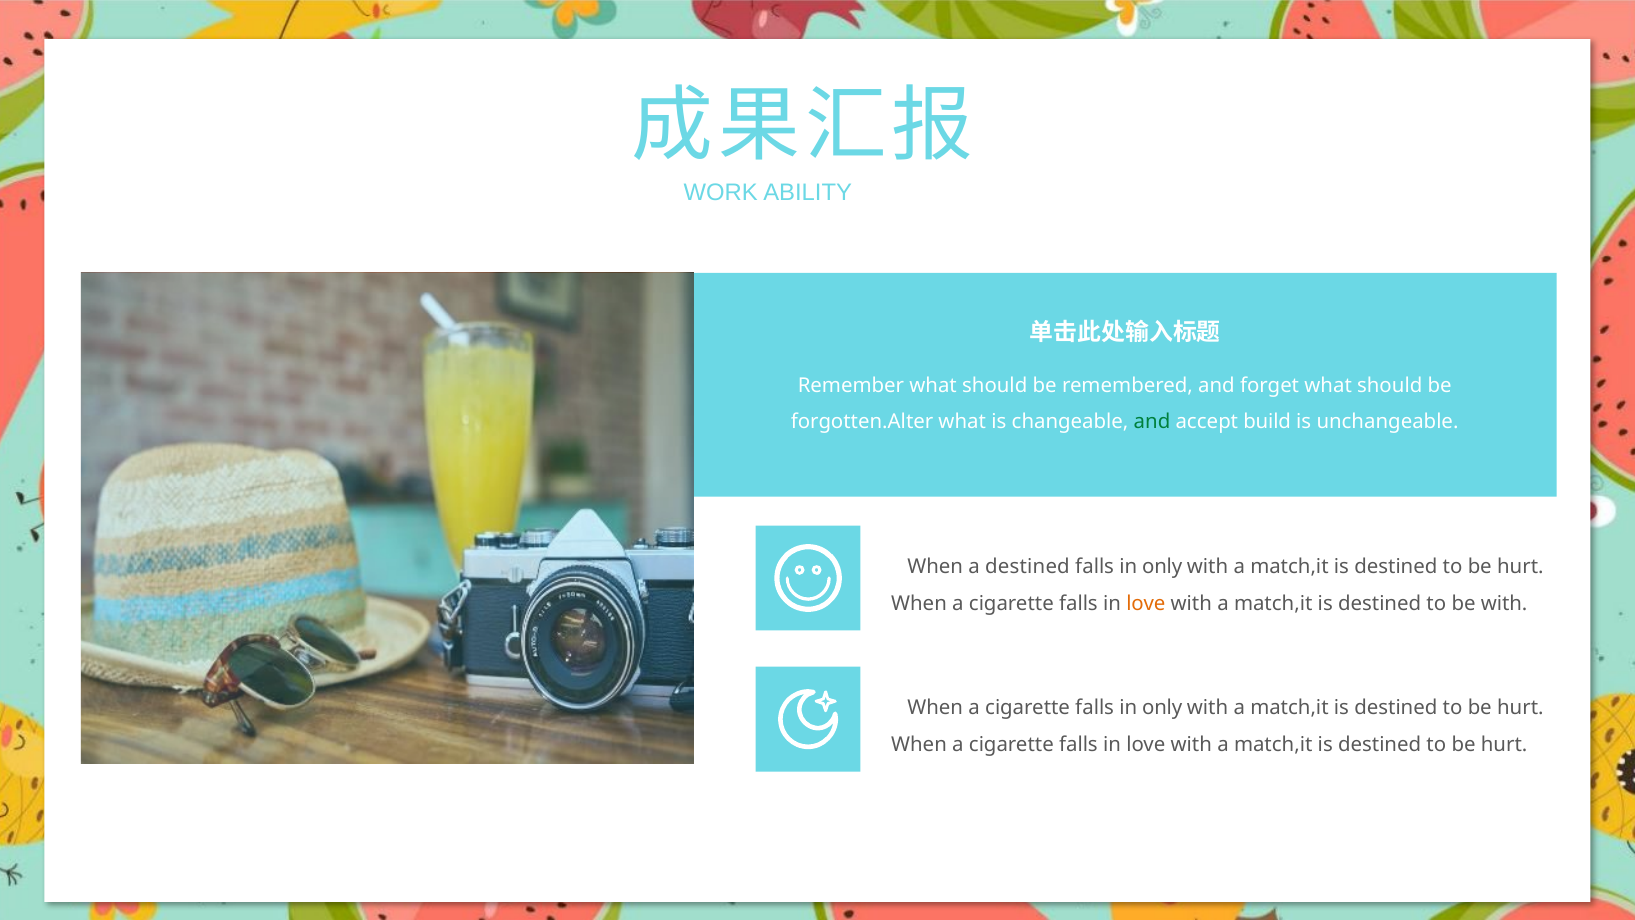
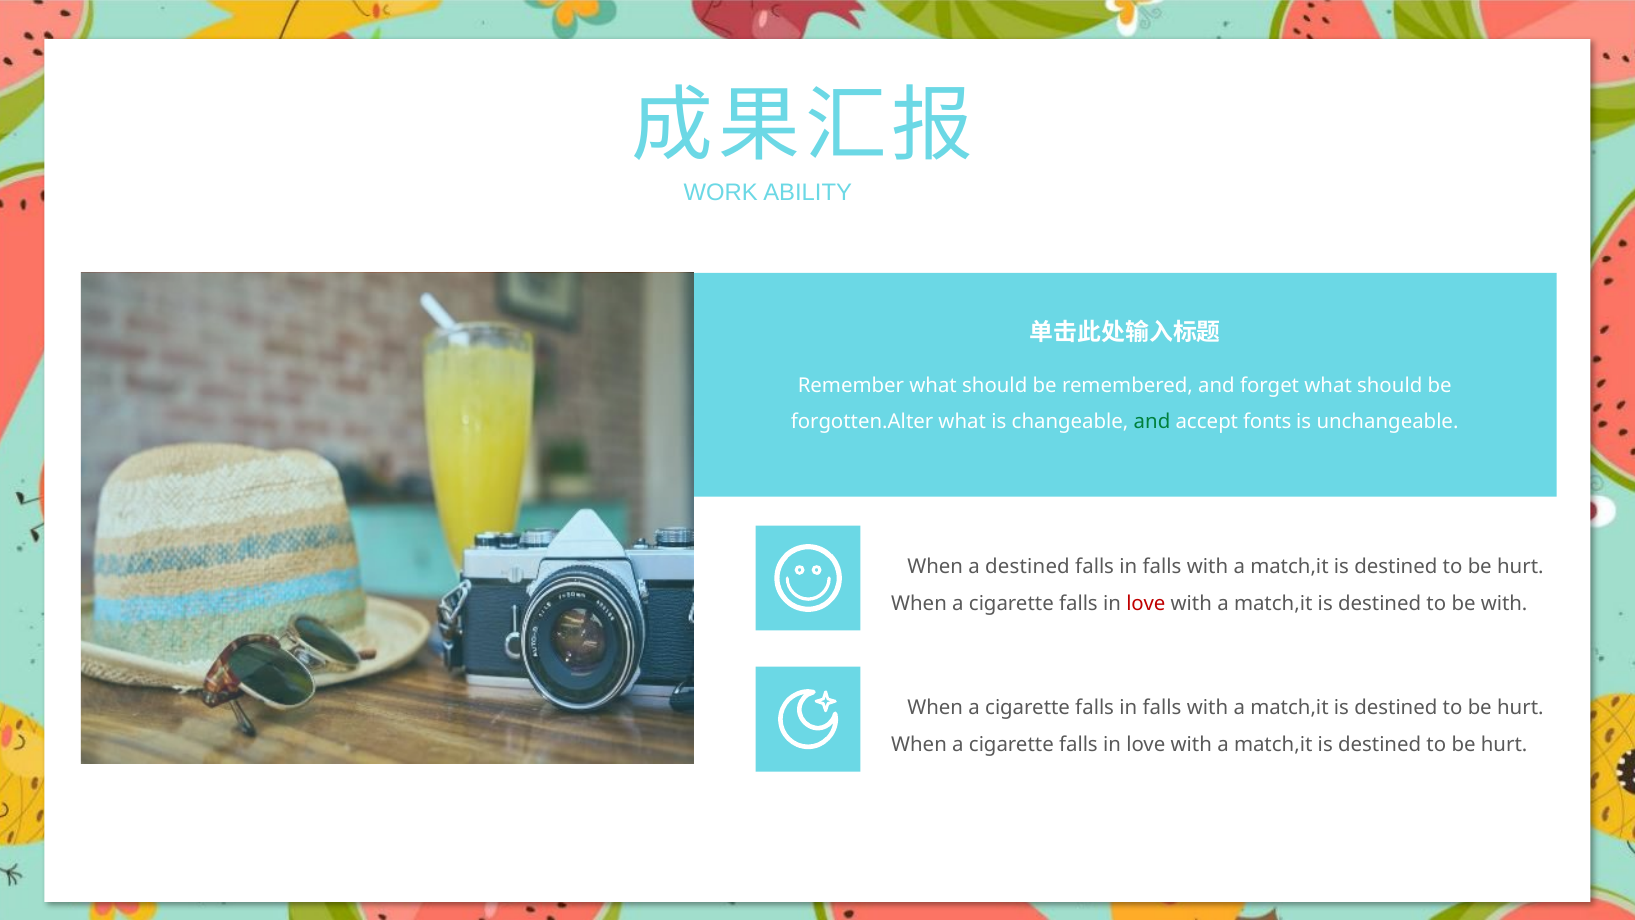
build: build -> fonts (1267, 422)
only: only -> falls (1162, 567)
love colour: orange -> red (1146, 604)
cigarette falls in only: only -> falls (1162, 708)
